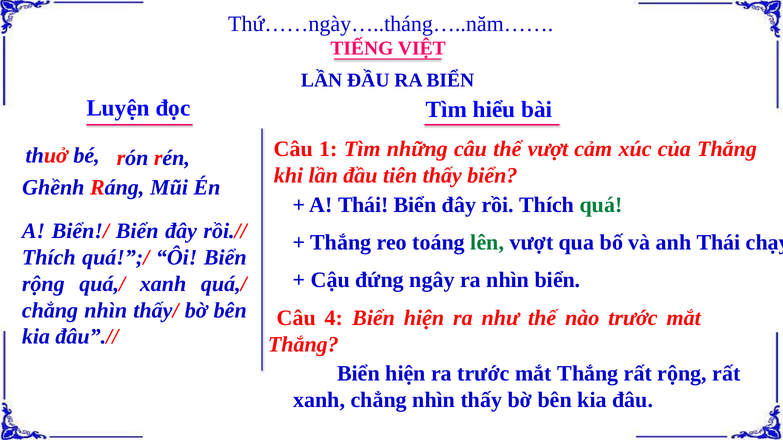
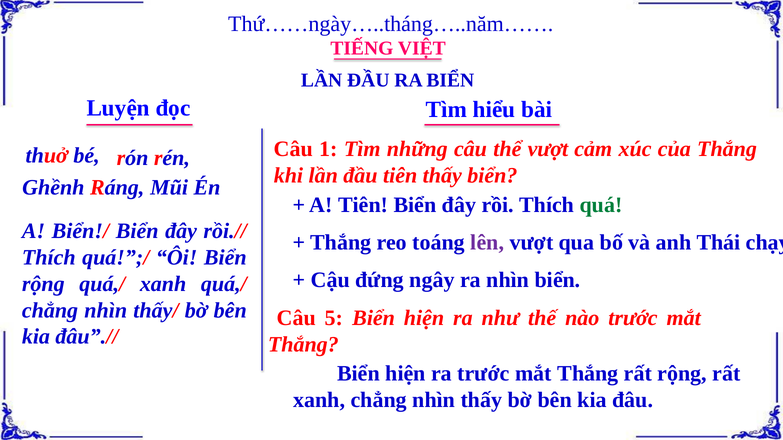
A Thái: Thái -> Tiên (363, 205)
lên colour: green -> purple (487, 242)
4: 4 -> 5 (334, 318)
